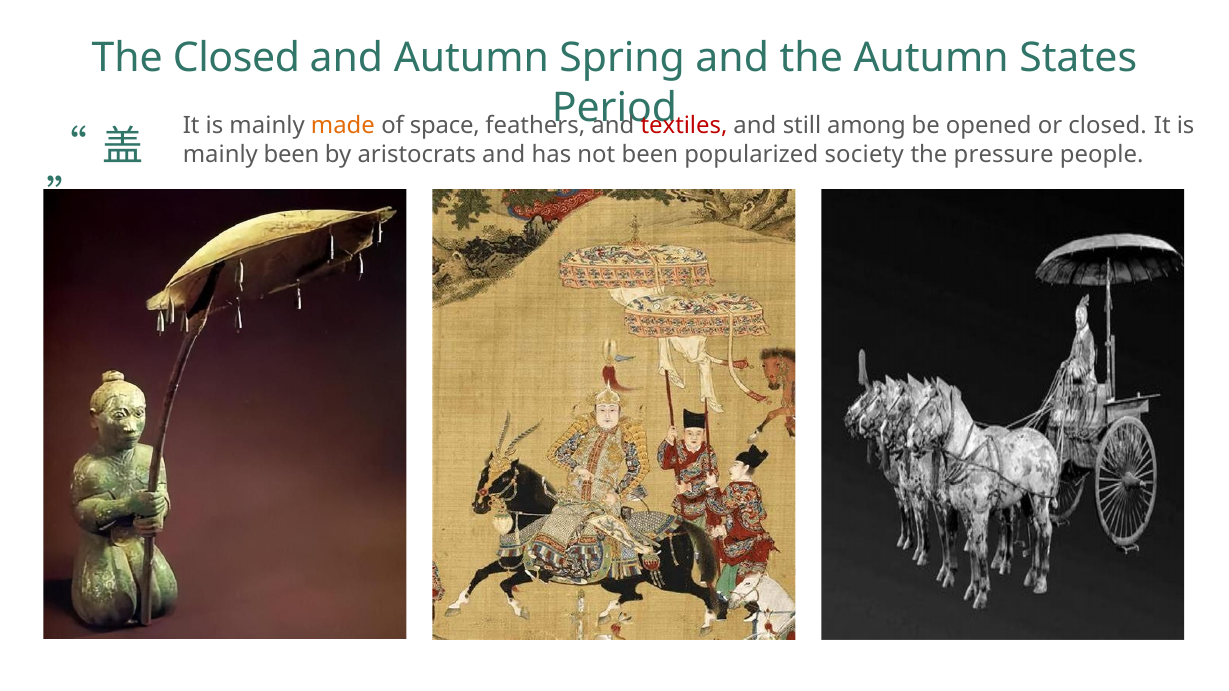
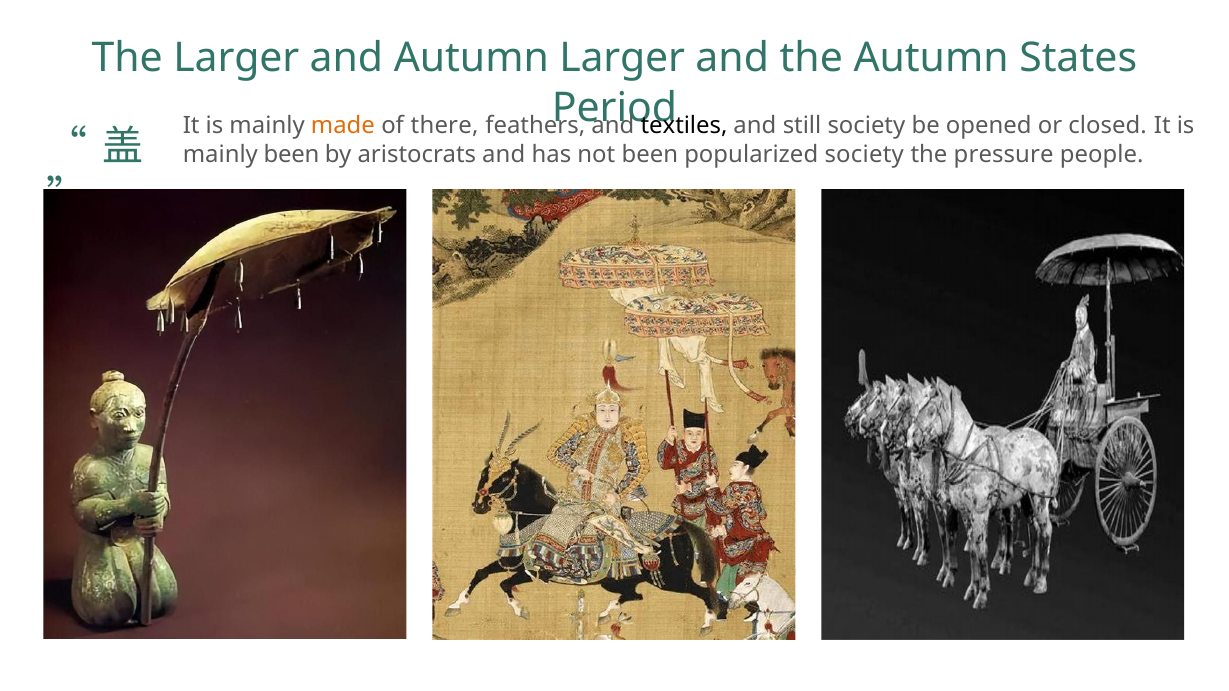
The Closed: Closed -> Larger (236, 58)
Autumn Spring: Spring -> Larger (622, 58)
space: space -> there (445, 126)
textiles colour: red -> black (684, 126)
still among: among -> society (866, 126)
